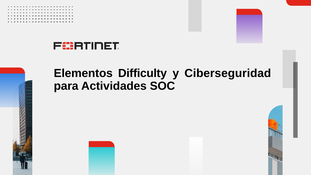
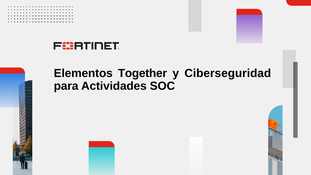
Difficulty: Difficulty -> Together (142, 73)
